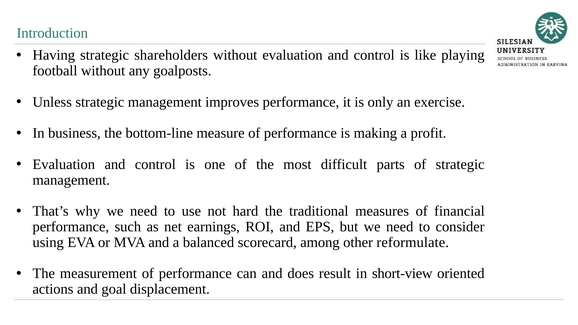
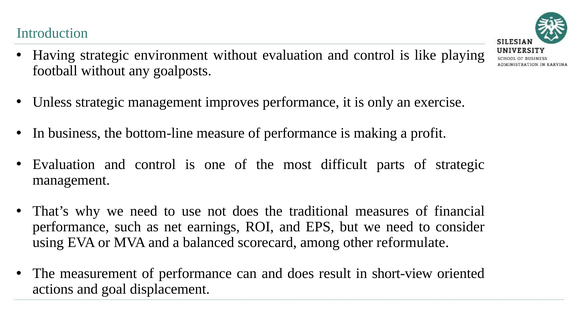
shareholders: shareholders -> environment (171, 55)
not hard: hard -> does (246, 211)
